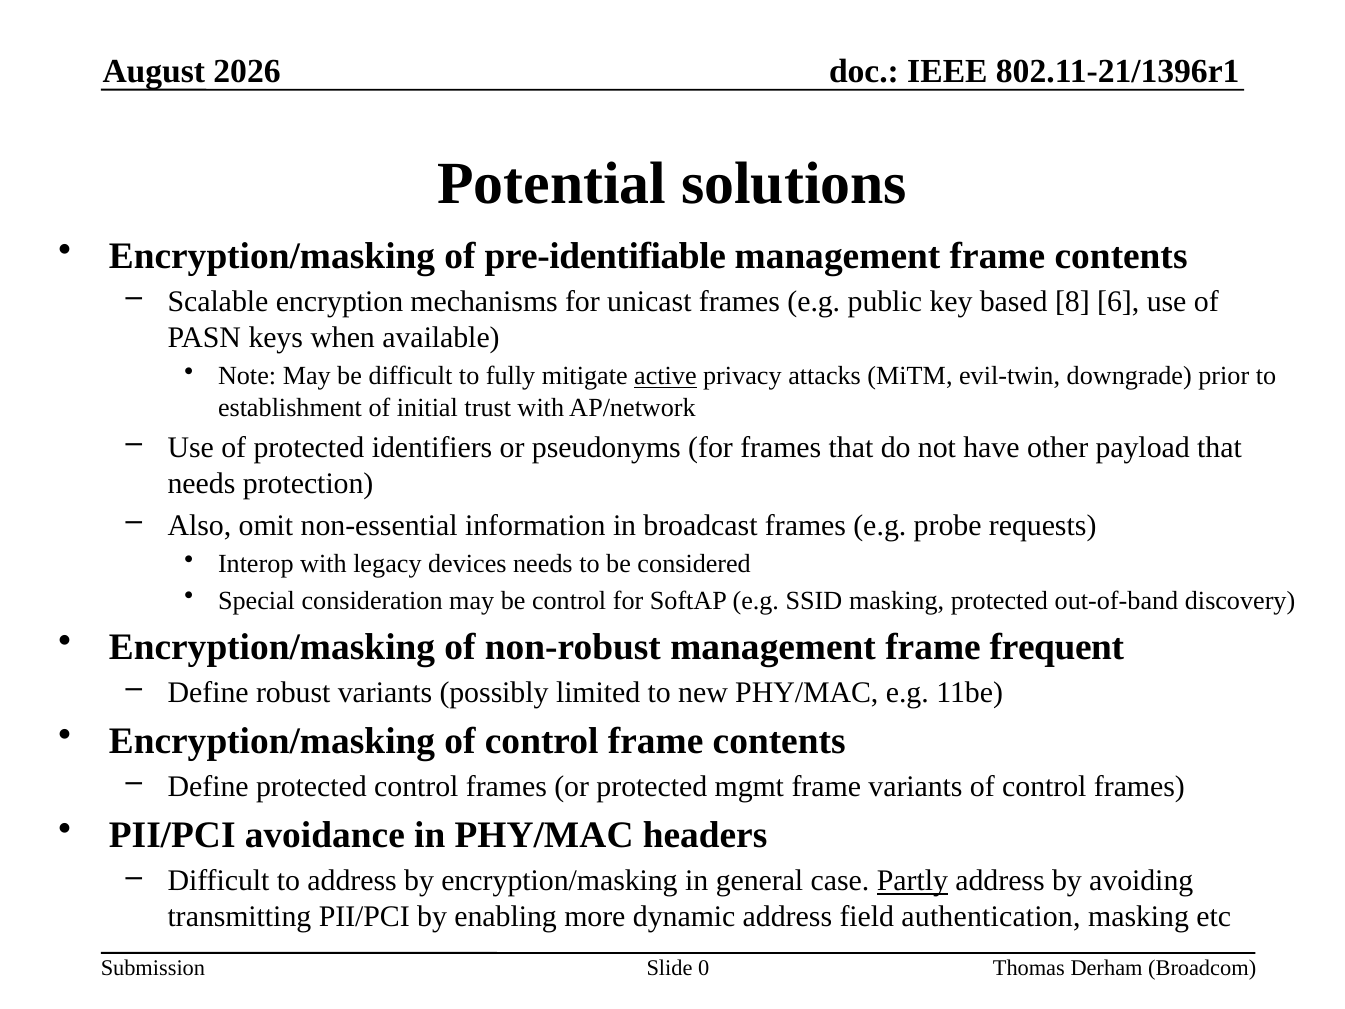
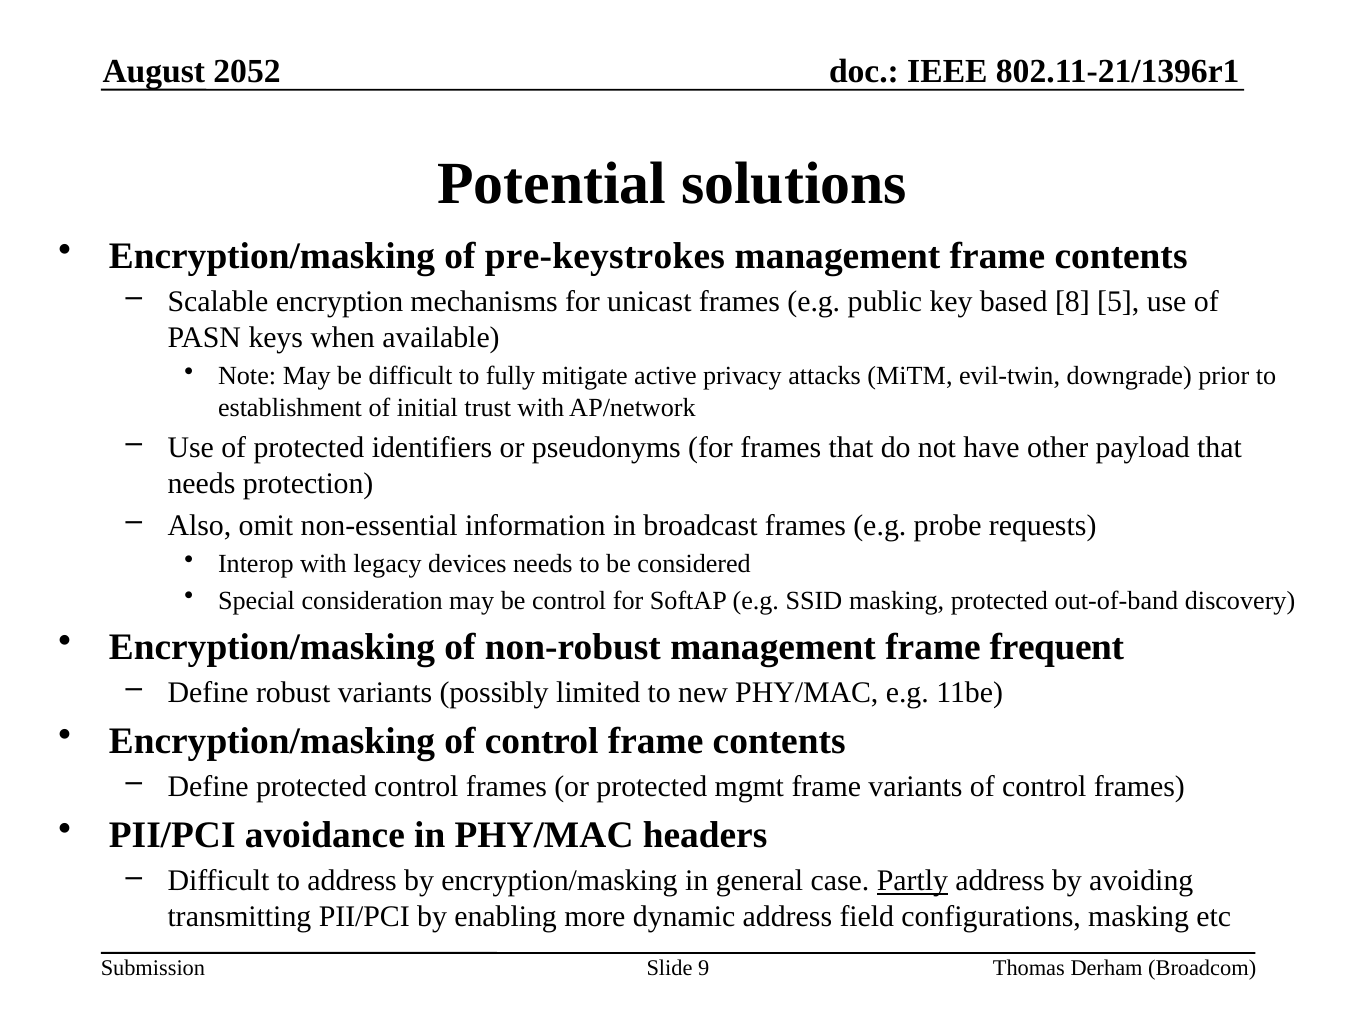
2026: 2026 -> 2052 (247, 72)
pre-identifiable: pre-identifiable -> pre-keystrokes (605, 256)
6: 6 -> 5 (1118, 302)
active underline: present -> none (665, 376)
authentication: authentication -> configurations (991, 917)
0: 0 -> 9 (704, 967)
